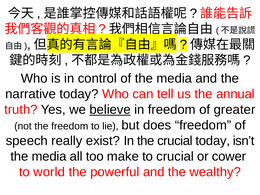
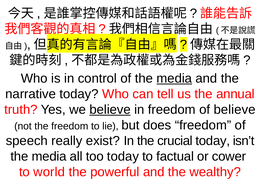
media underline: none -> present (174, 78)
of greater: greater -> believe (235, 110)
too make: make -> today (123, 156)
to crucial: crucial -> factual (175, 156)
